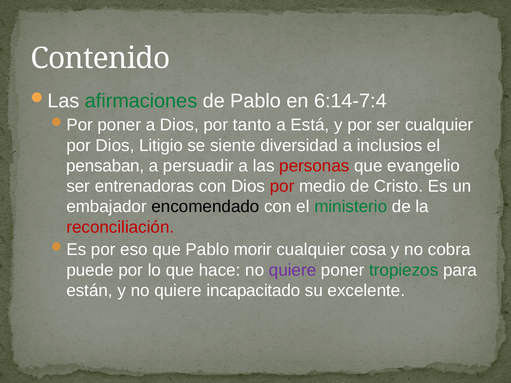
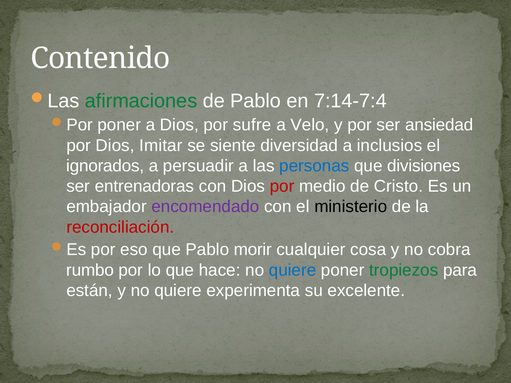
6:14-7:4: 6:14-7:4 -> 7:14-7:4 (350, 101)
tanto: tanto -> sufre (252, 125)
Está: Está -> Velo (310, 125)
ser cualquier: cualquier -> ansiedad (439, 125)
Litigio: Litigio -> Imitar (161, 146)
pensaban: pensaban -> ignorados (105, 166)
personas colour: red -> blue (314, 166)
evangelio: evangelio -> divisiones (424, 166)
encomendado colour: black -> purple (205, 207)
ministerio colour: green -> black (351, 207)
puede: puede -> rumbo (90, 270)
quiere colour: purple -> blue (293, 270)
incapacitado: incapacitado -> experimenta (253, 291)
